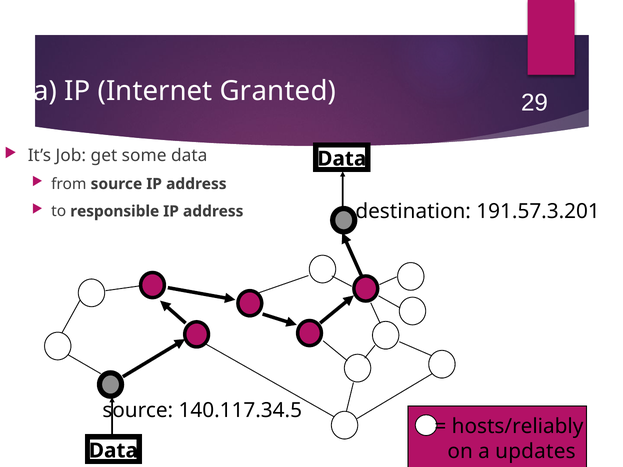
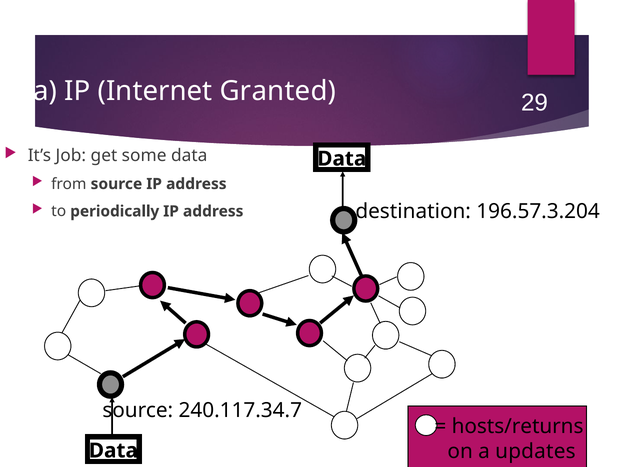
responsible: responsible -> periodically (115, 211)
191.57.3.201: 191.57.3.201 -> 196.57.3.204 (538, 212)
140.117.34.5: 140.117.34.5 -> 240.117.34.7 (240, 411)
hosts/reliably: hosts/reliably -> hosts/returns (518, 427)
